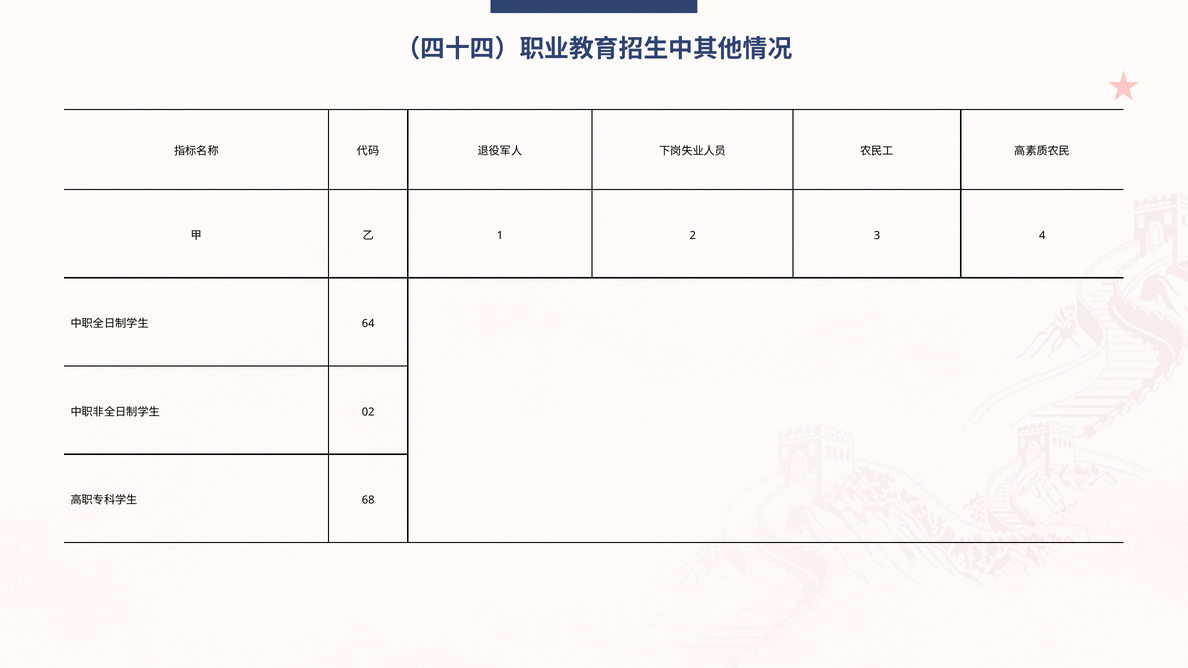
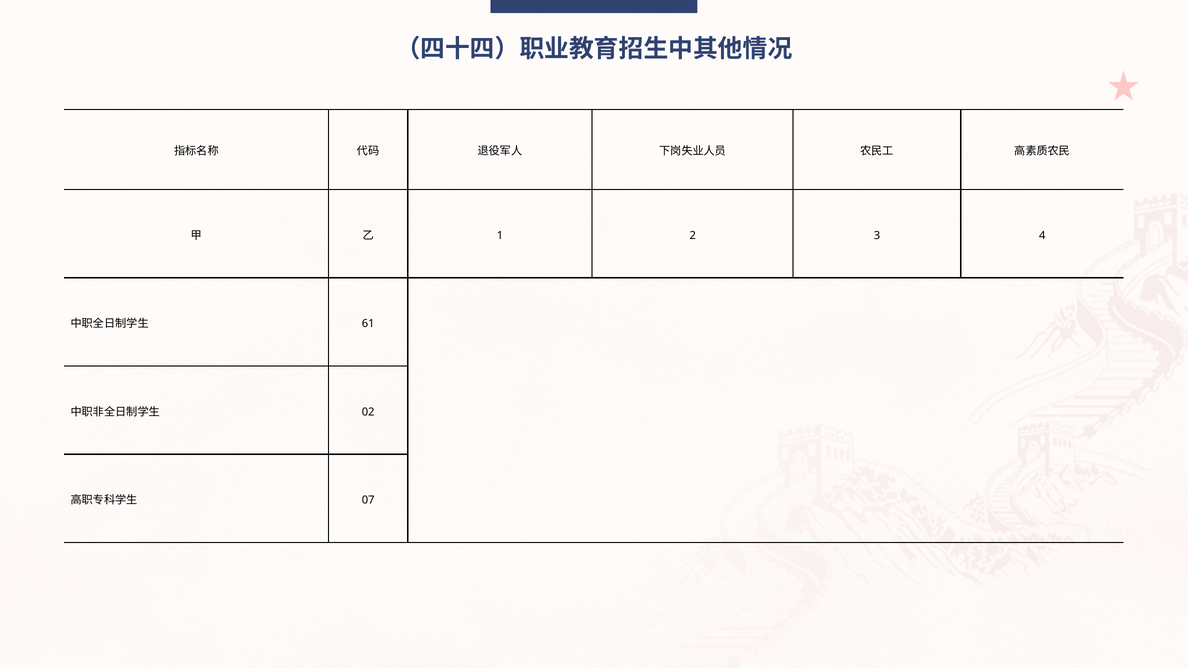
64: 64 -> 61 (368, 324)
68: 68 -> 07 (368, 500)
